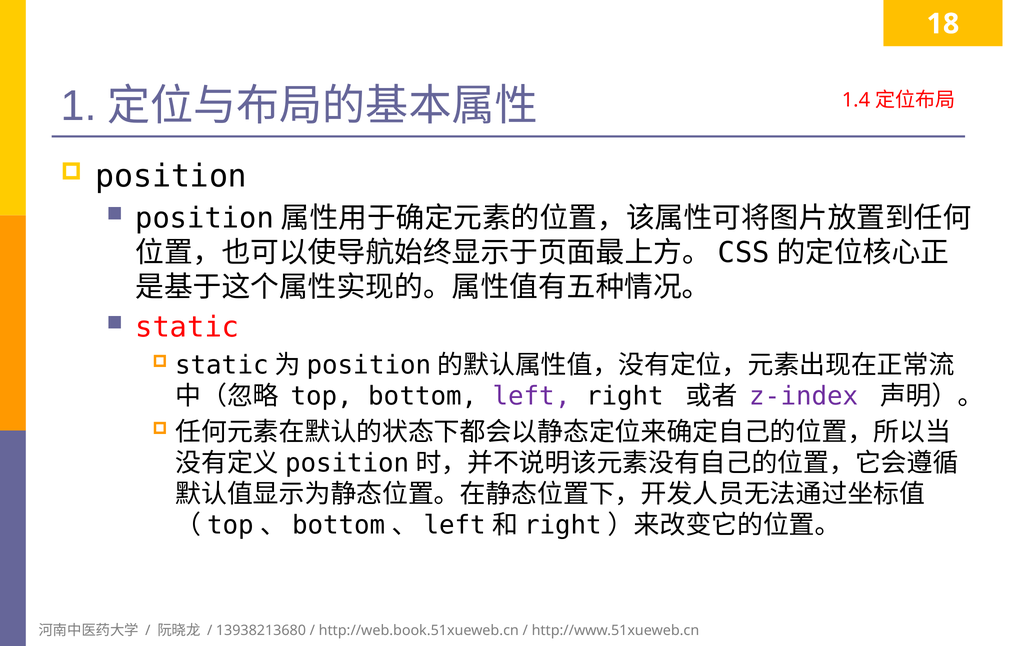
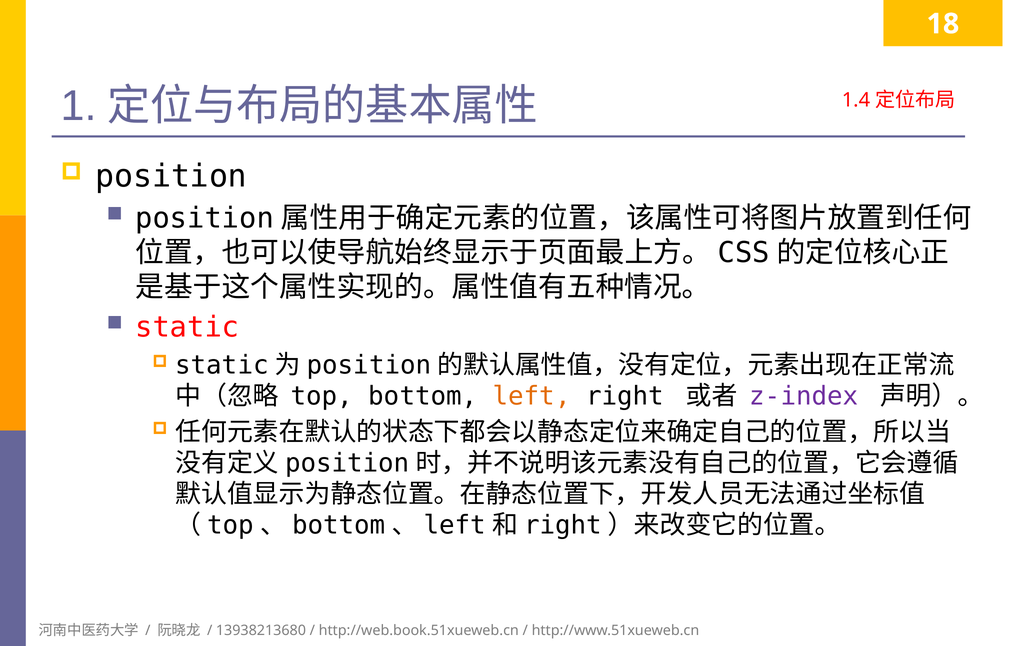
left colour: purple -> orange (532, 396)
